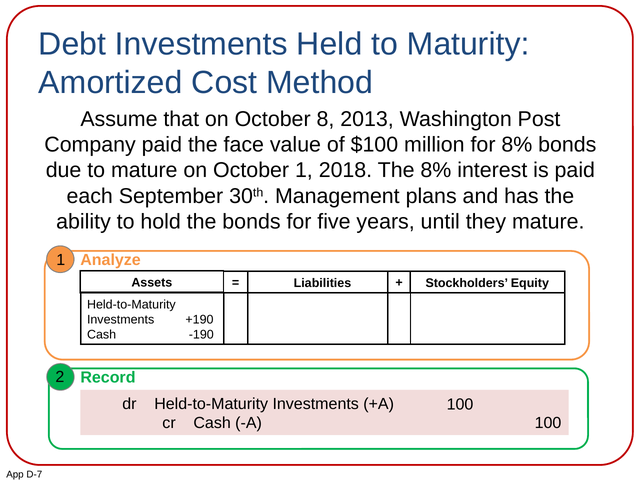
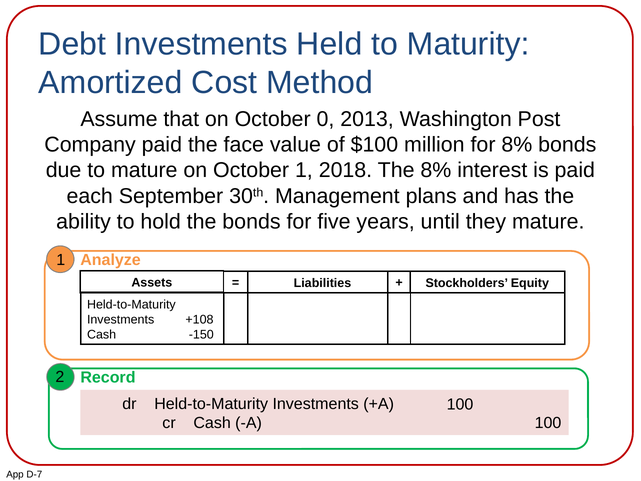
8: 8 -> 0 (325, 119)
+190: +190 -> +108 (199, 319)
-190: -190 -> -150 (201, 334)
